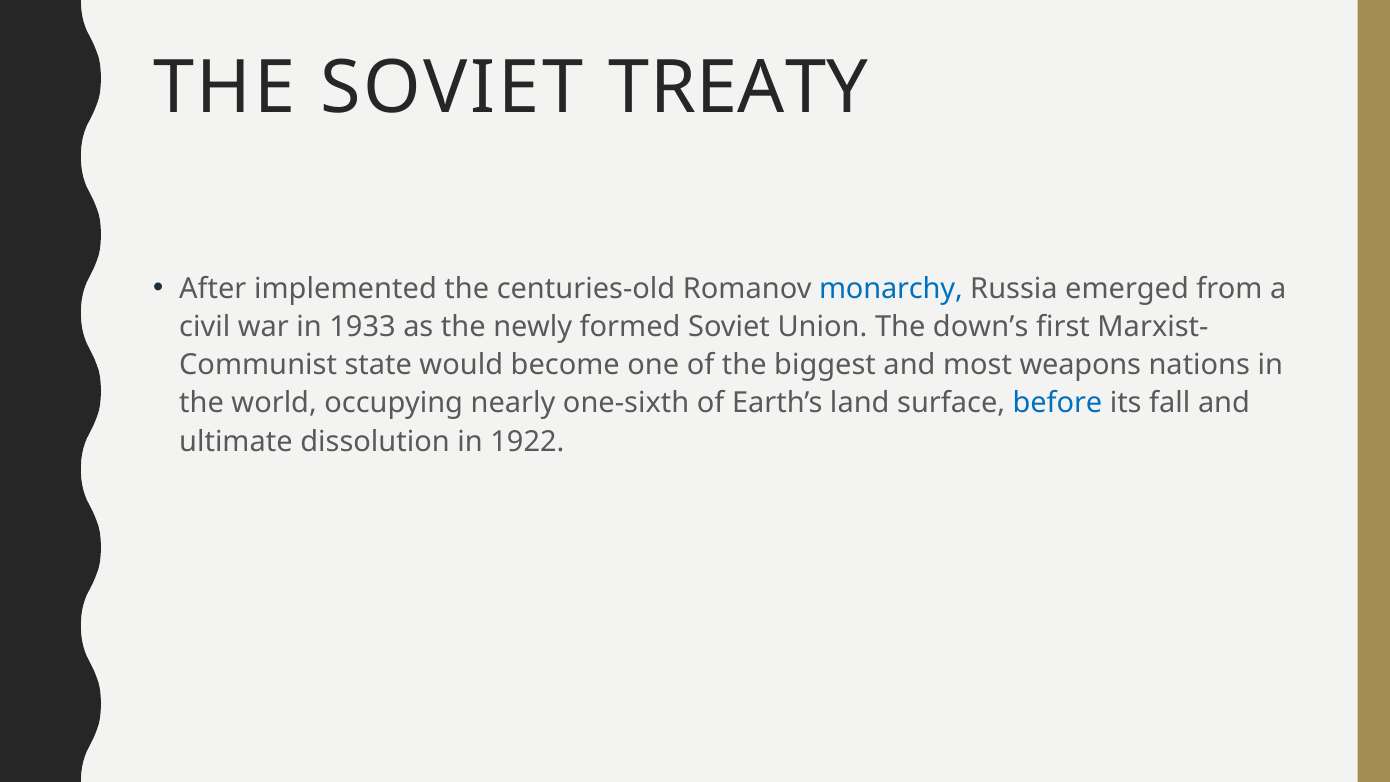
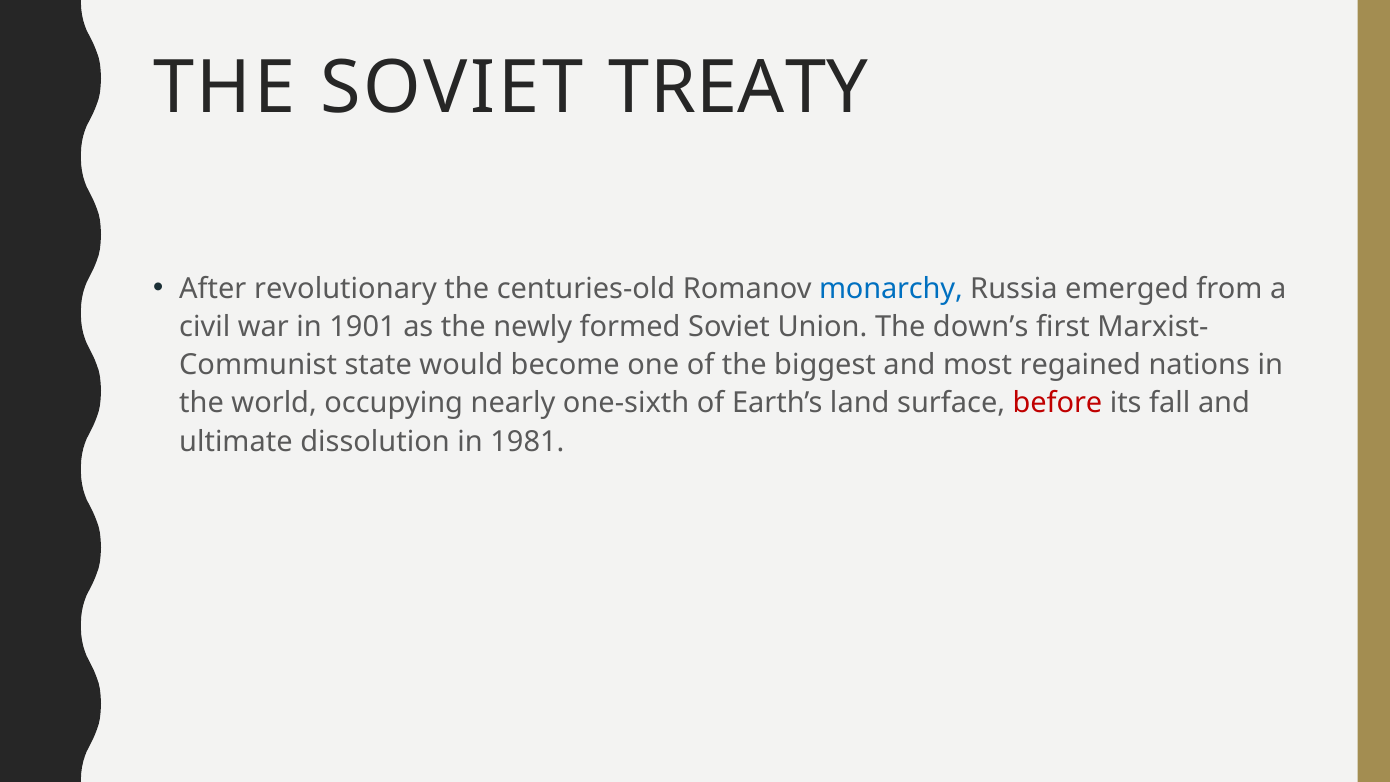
implemented: implemented -> revolutionary (345, 289)
1933: 1933 -> 1901 (362, 327)
weapons: weapons -> regained (1080, 365)
before colour: blue -> red (1057, 403)
1922: 1922 -> 1981 (527, 442)
